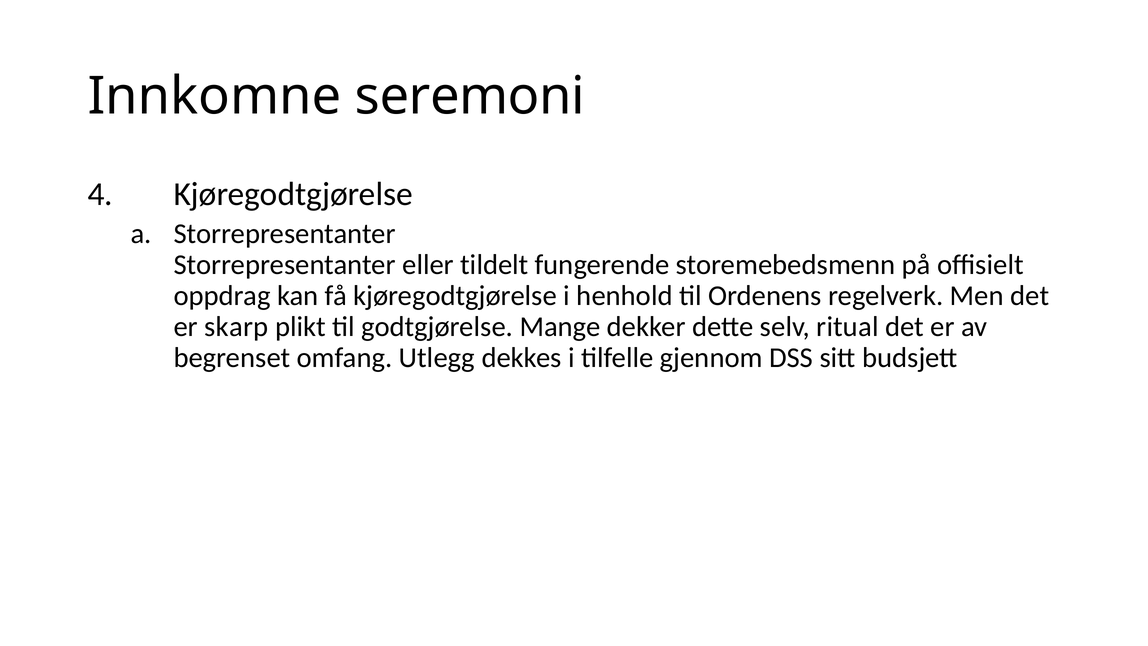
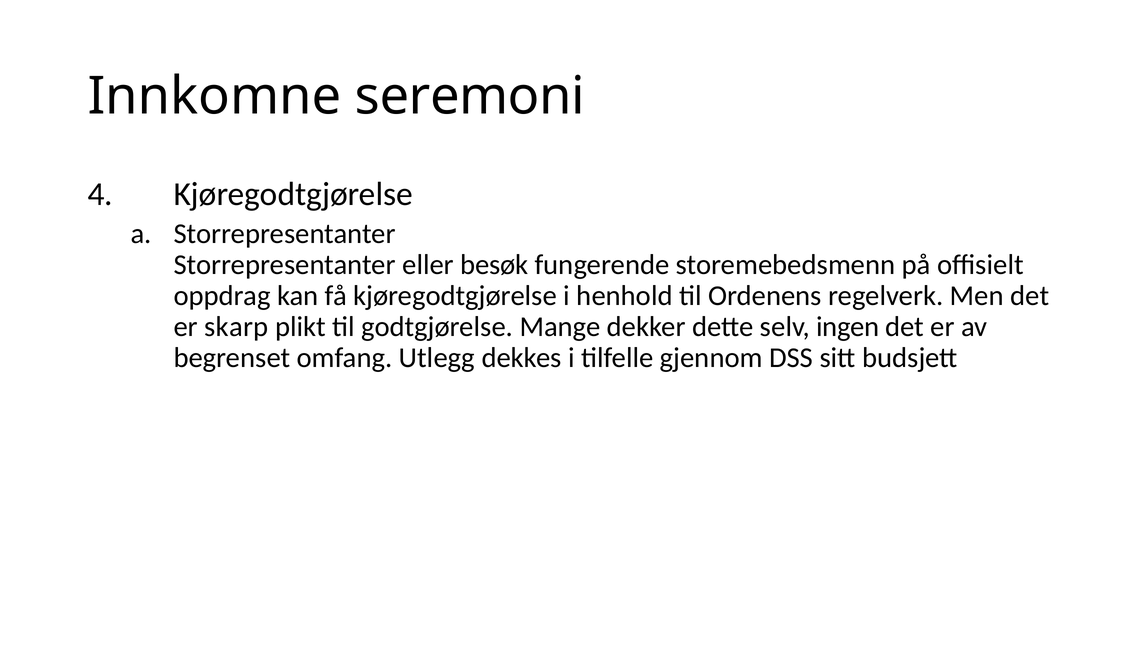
tildelt: tildelt -> besøk (494, 265)
ritual: ritual -> ingen (848, 327)
